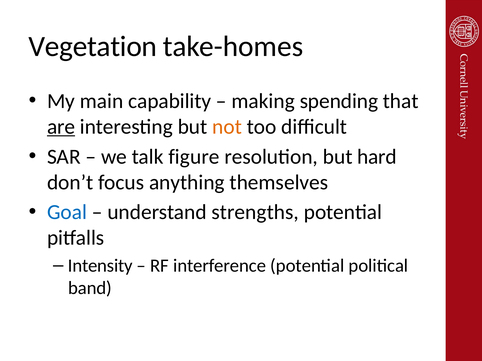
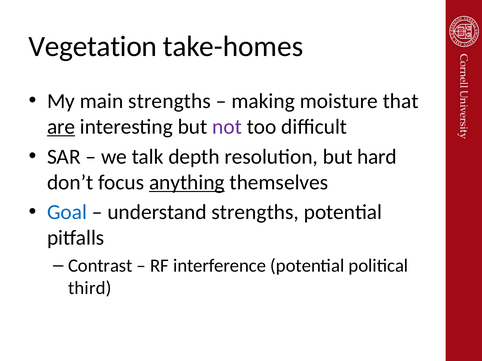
main capability: capability -> strengths (170, 101)
spending: spending -> moisture (339, 101)
not colour: orange -> purple (227, 127)
figure: figure -> depth (194, 157)
anything underline: none -> present (187, 183)
Intensity: Intensity -> Contrast (100, 266)
band: band -> third (90, 288)
